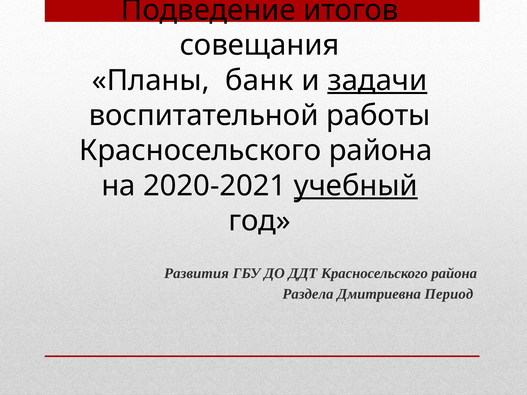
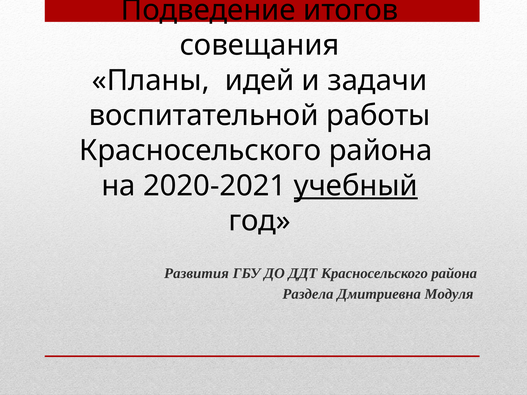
банк: банк -> идей (260, 80)
задачи underline: present -> none (377, 80)
Период: Период -> Модуля (449, 294)
